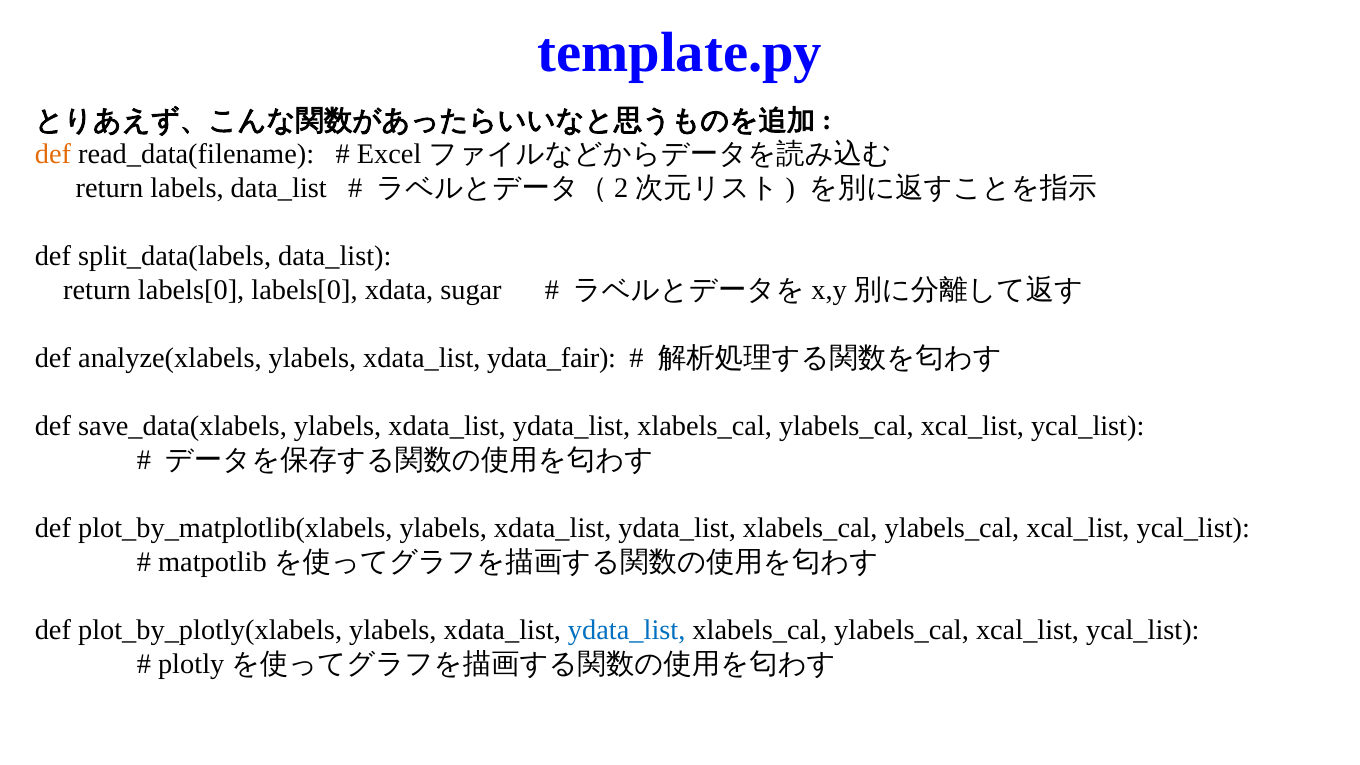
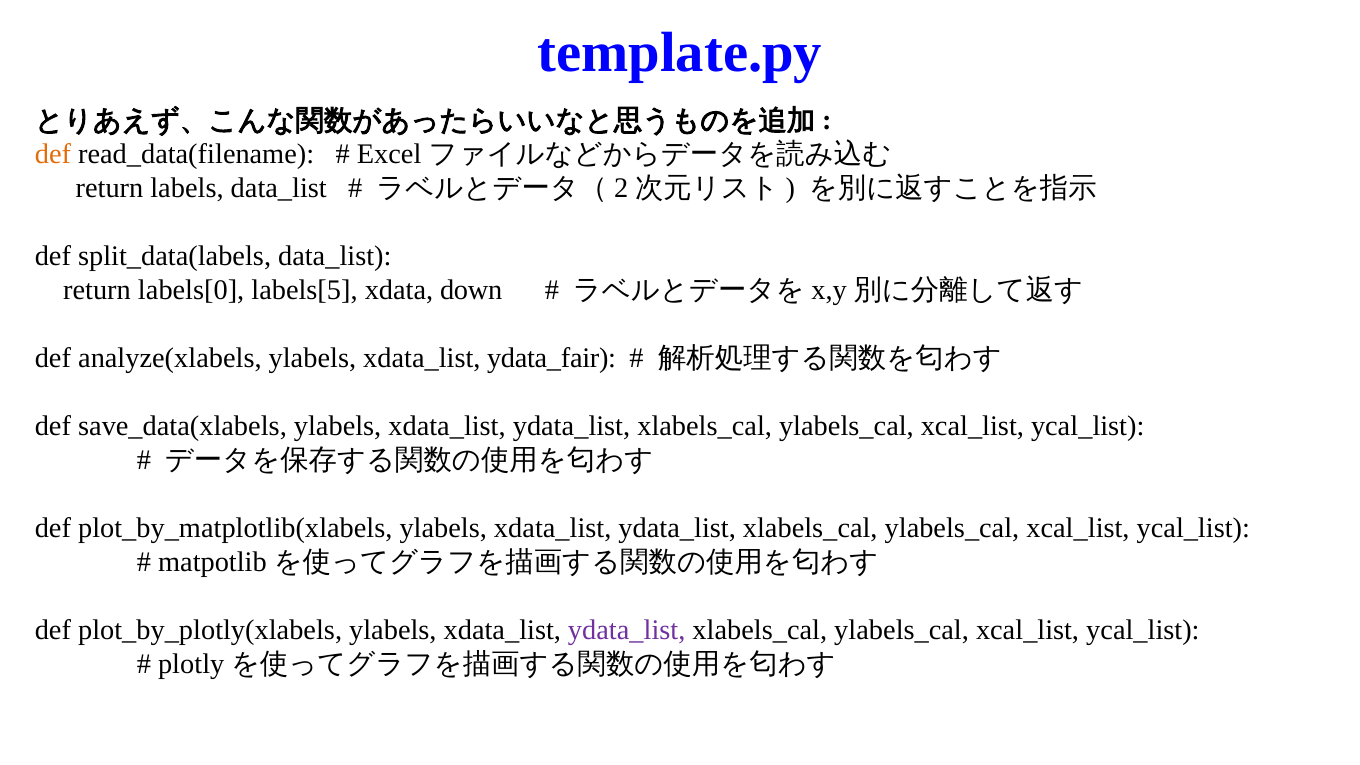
labels[0 labels[0: labels[0 -> labels[5 (305, 290)
sugar: sugar -> down (471, 290)
ydata_list colour: blue -> purple (627, 631)
